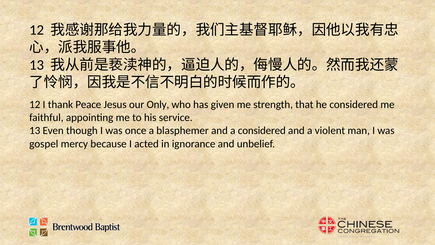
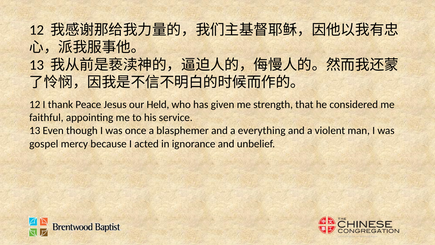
Only: Only -> Held (158, 104)
a considered: considered -> everything (262, 131)
